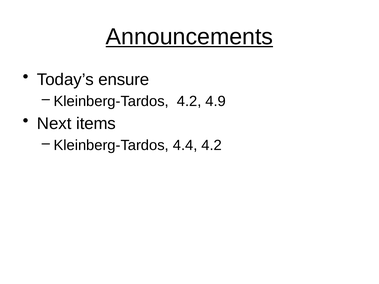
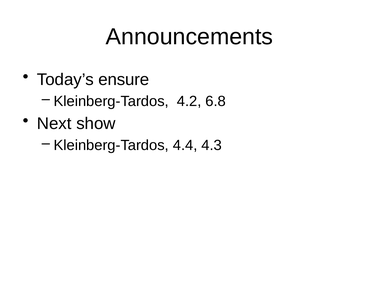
Announcements underline: present -> none (189, 37)
4.9: 4.9 -> 6.8 (216, 101)
items: items -> show (96, 124)
4.4 4.2: 4.2 -> 4.3 (212, 145)
